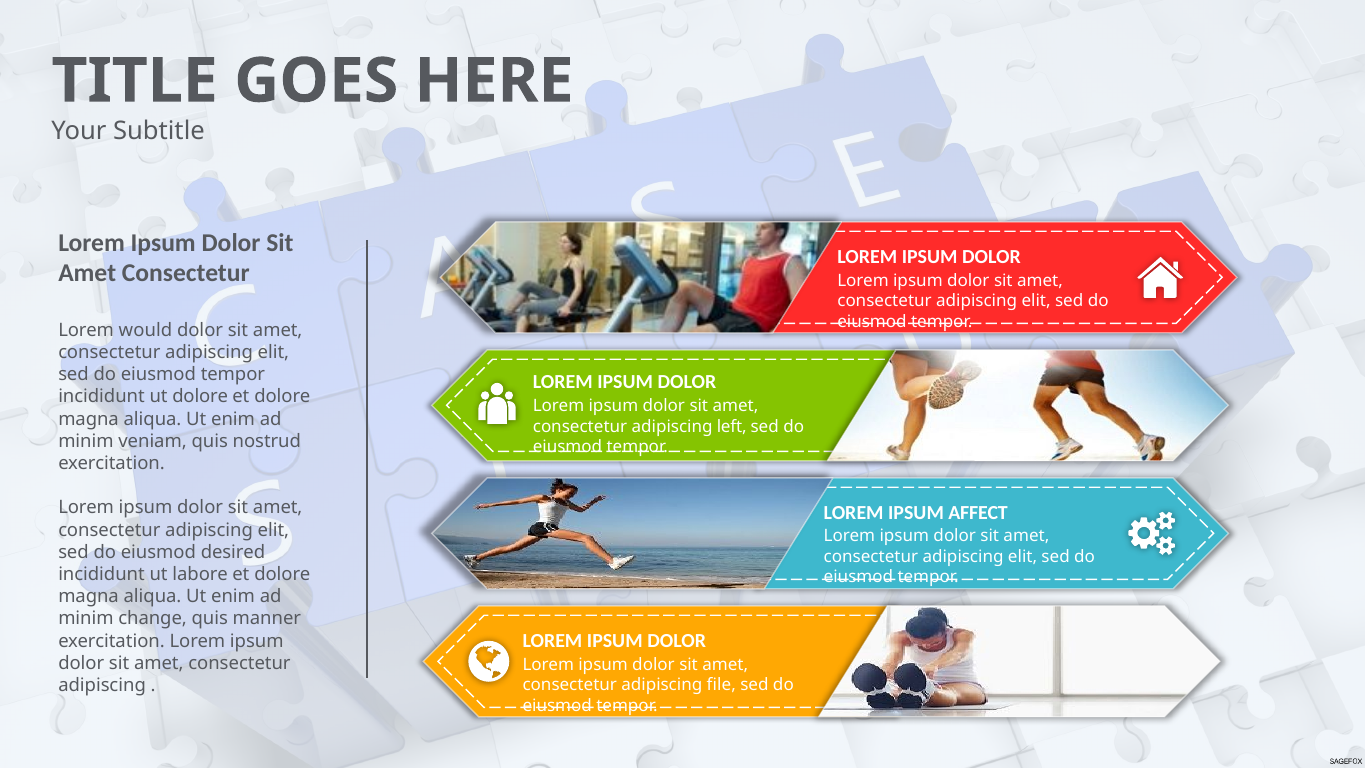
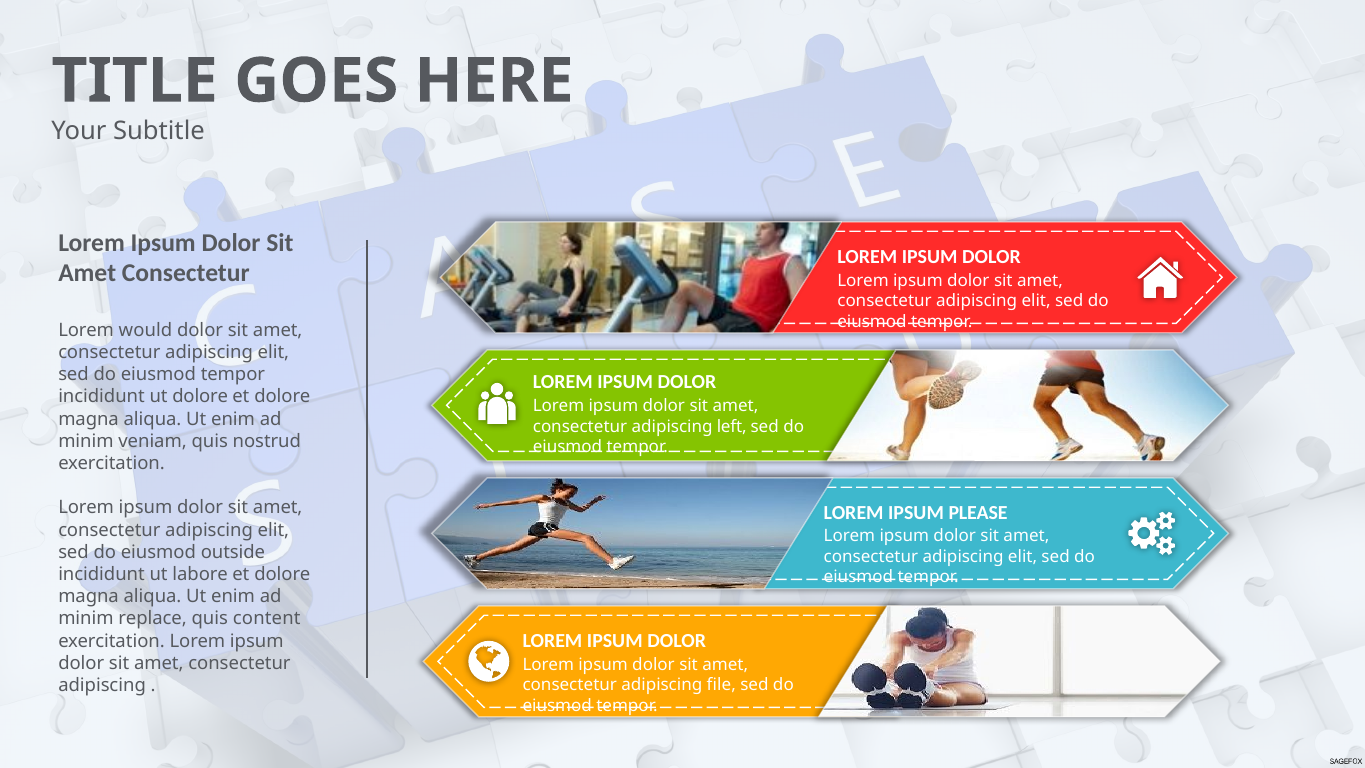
AFFECT: AFFECT -> PLEASE (978, 512)
desired: desired -> outside (233, 552)
change: change -> replace (153, 619)
manner: manner -> content (267, 619)
